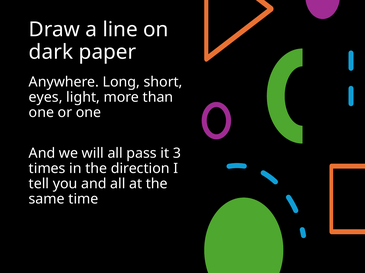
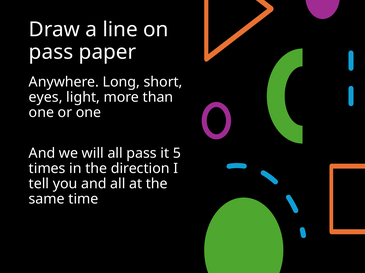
dark: dark -> pass (51, 52)
3: 3 -> 5 (177, 154)
